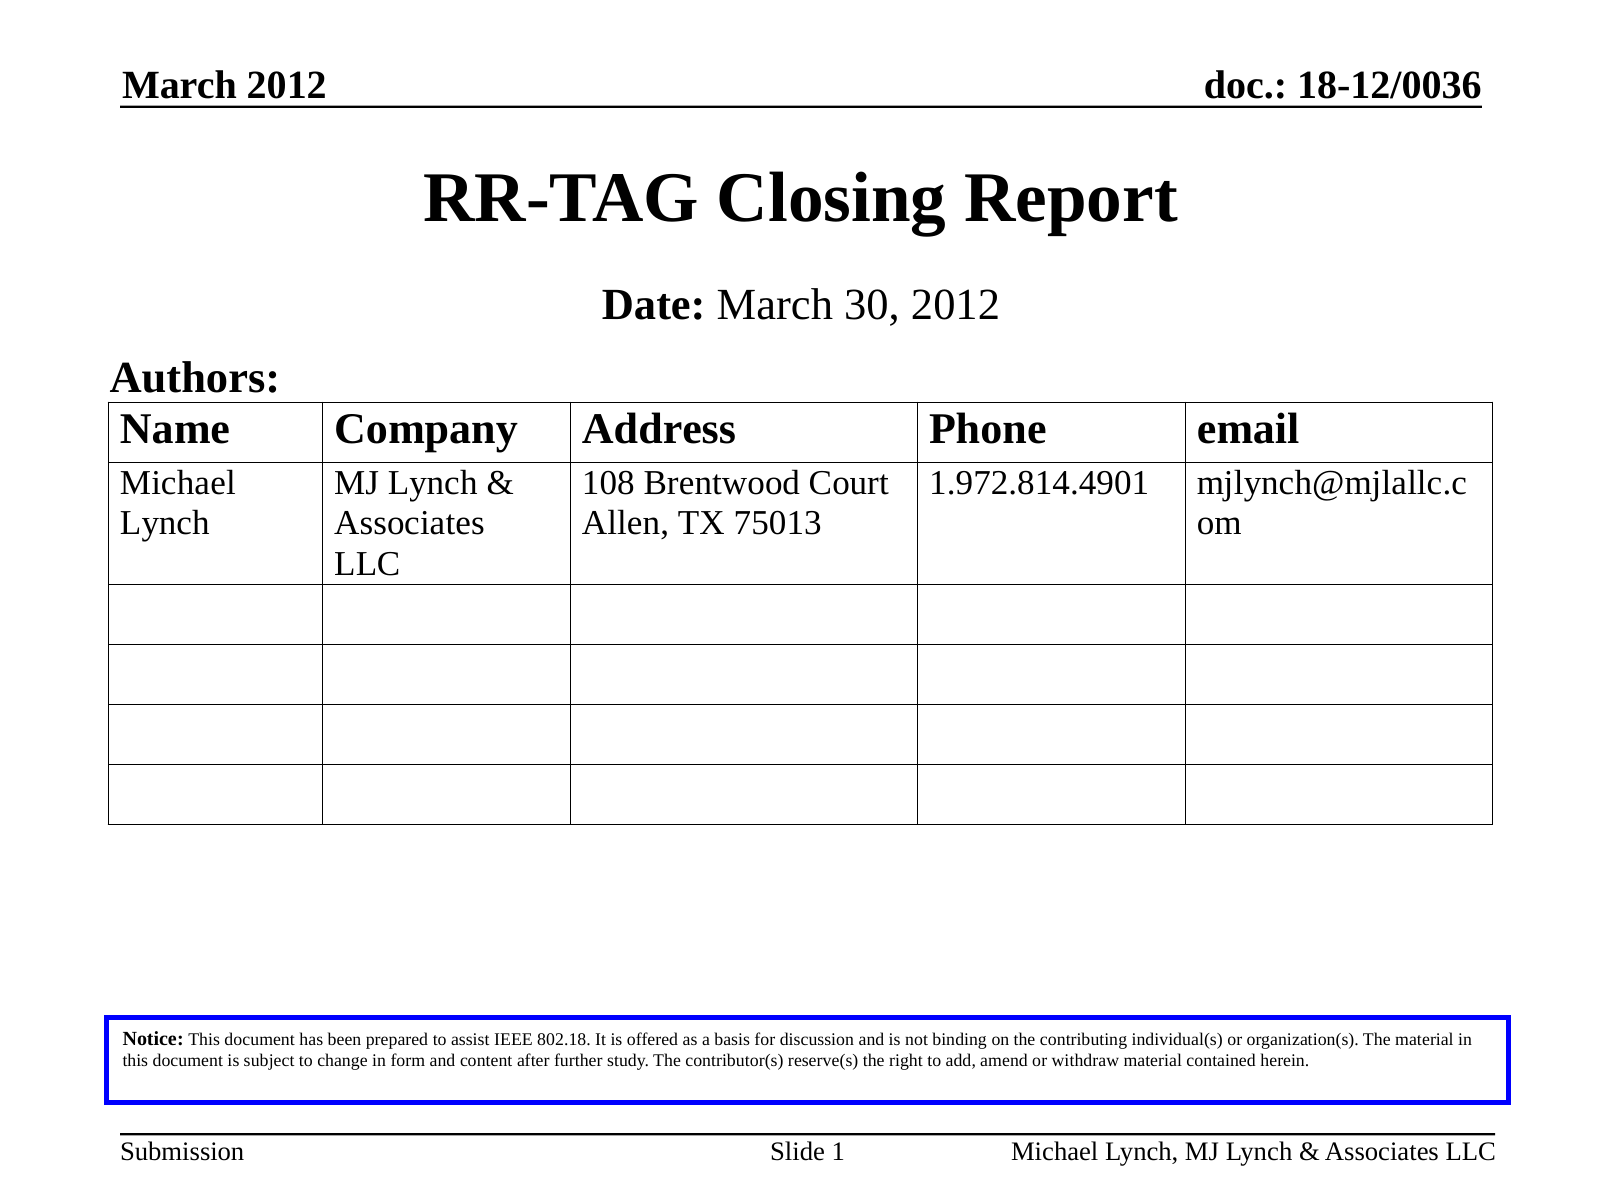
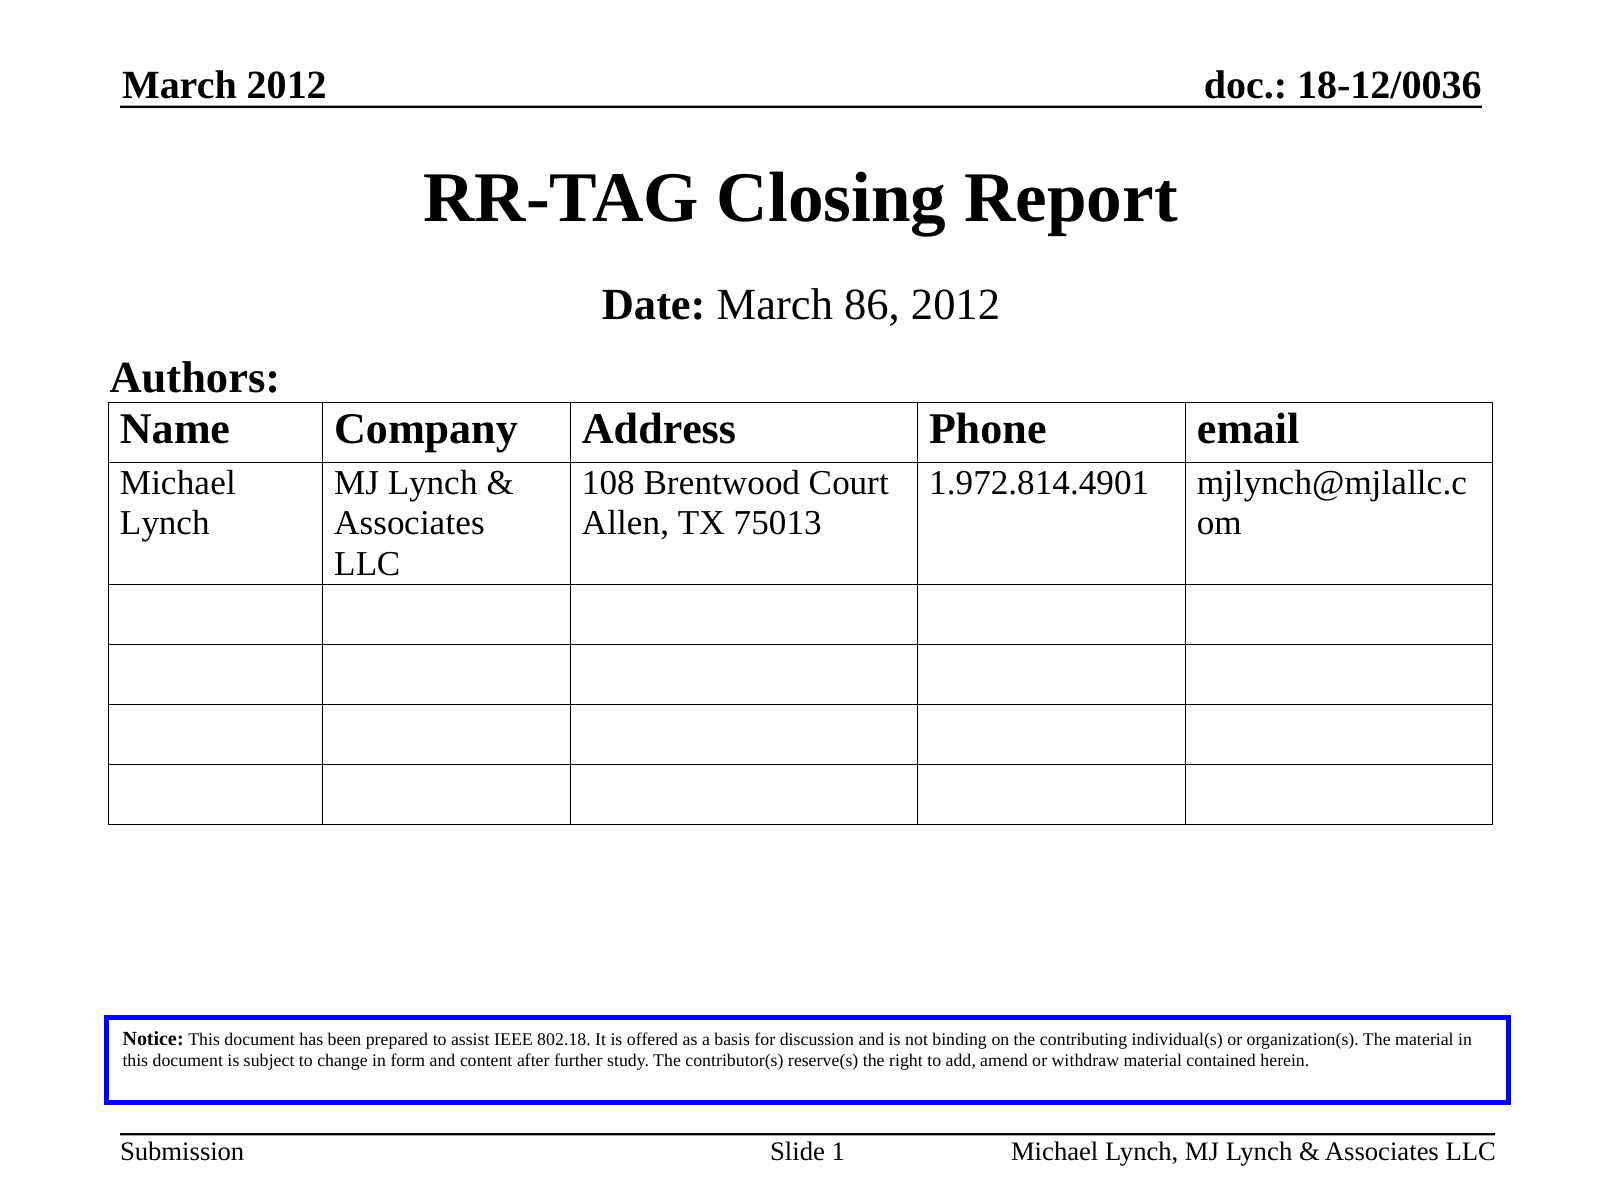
30: 30 -> 86 (872, 305)
